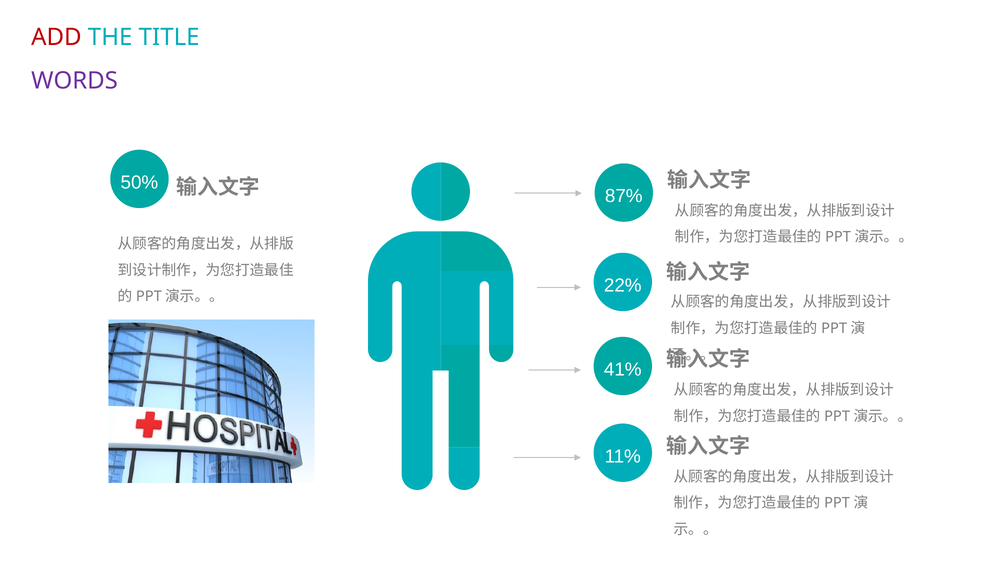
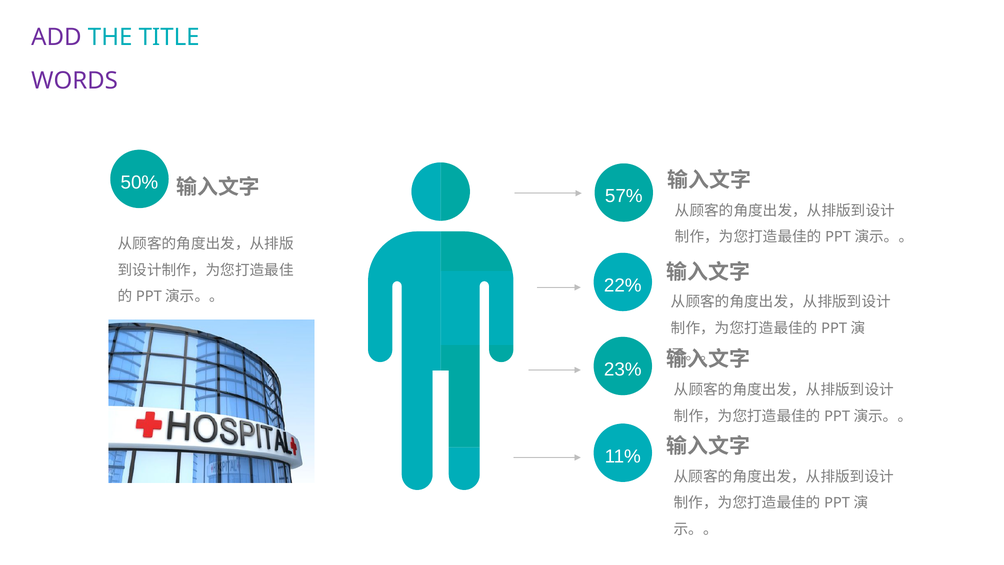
ADD colour: red -> purple (56, 37)
87%: 87% -> 57% (624, 196)
41%: 41% -> 23% (623, 369)
